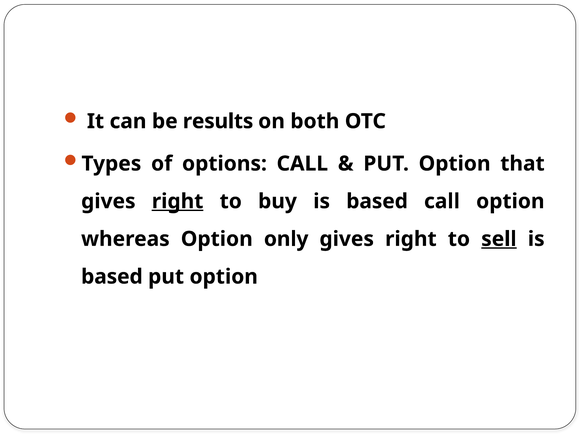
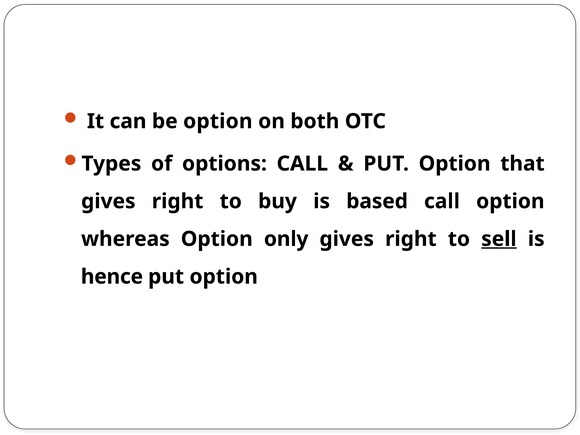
be results: results -> option (218, 121)
right underline: present -> none (178, 201)
based: based -> hence (112, 277)
